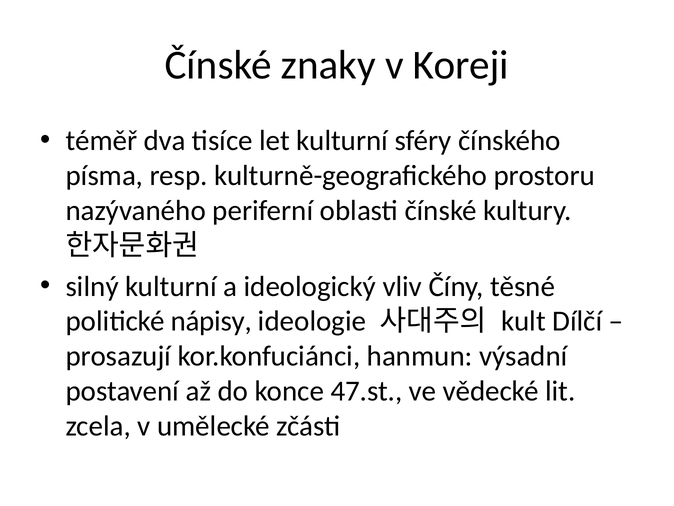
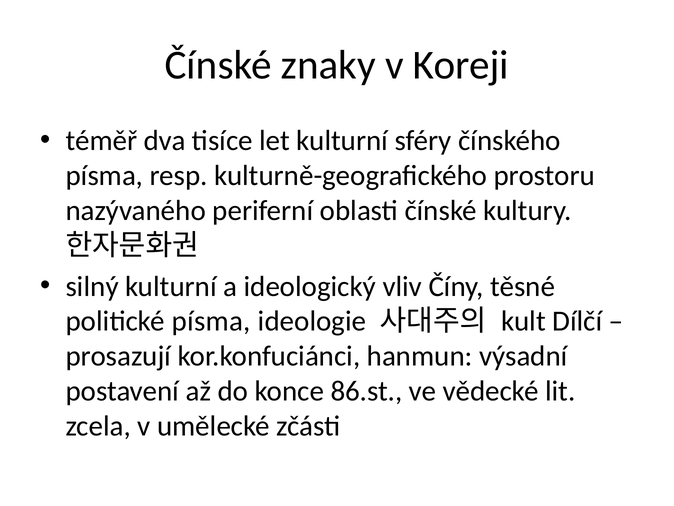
politické nápisy: nápisy -> písma (211, 321)
47.st: 47.st -> 86.st (366, 391)
